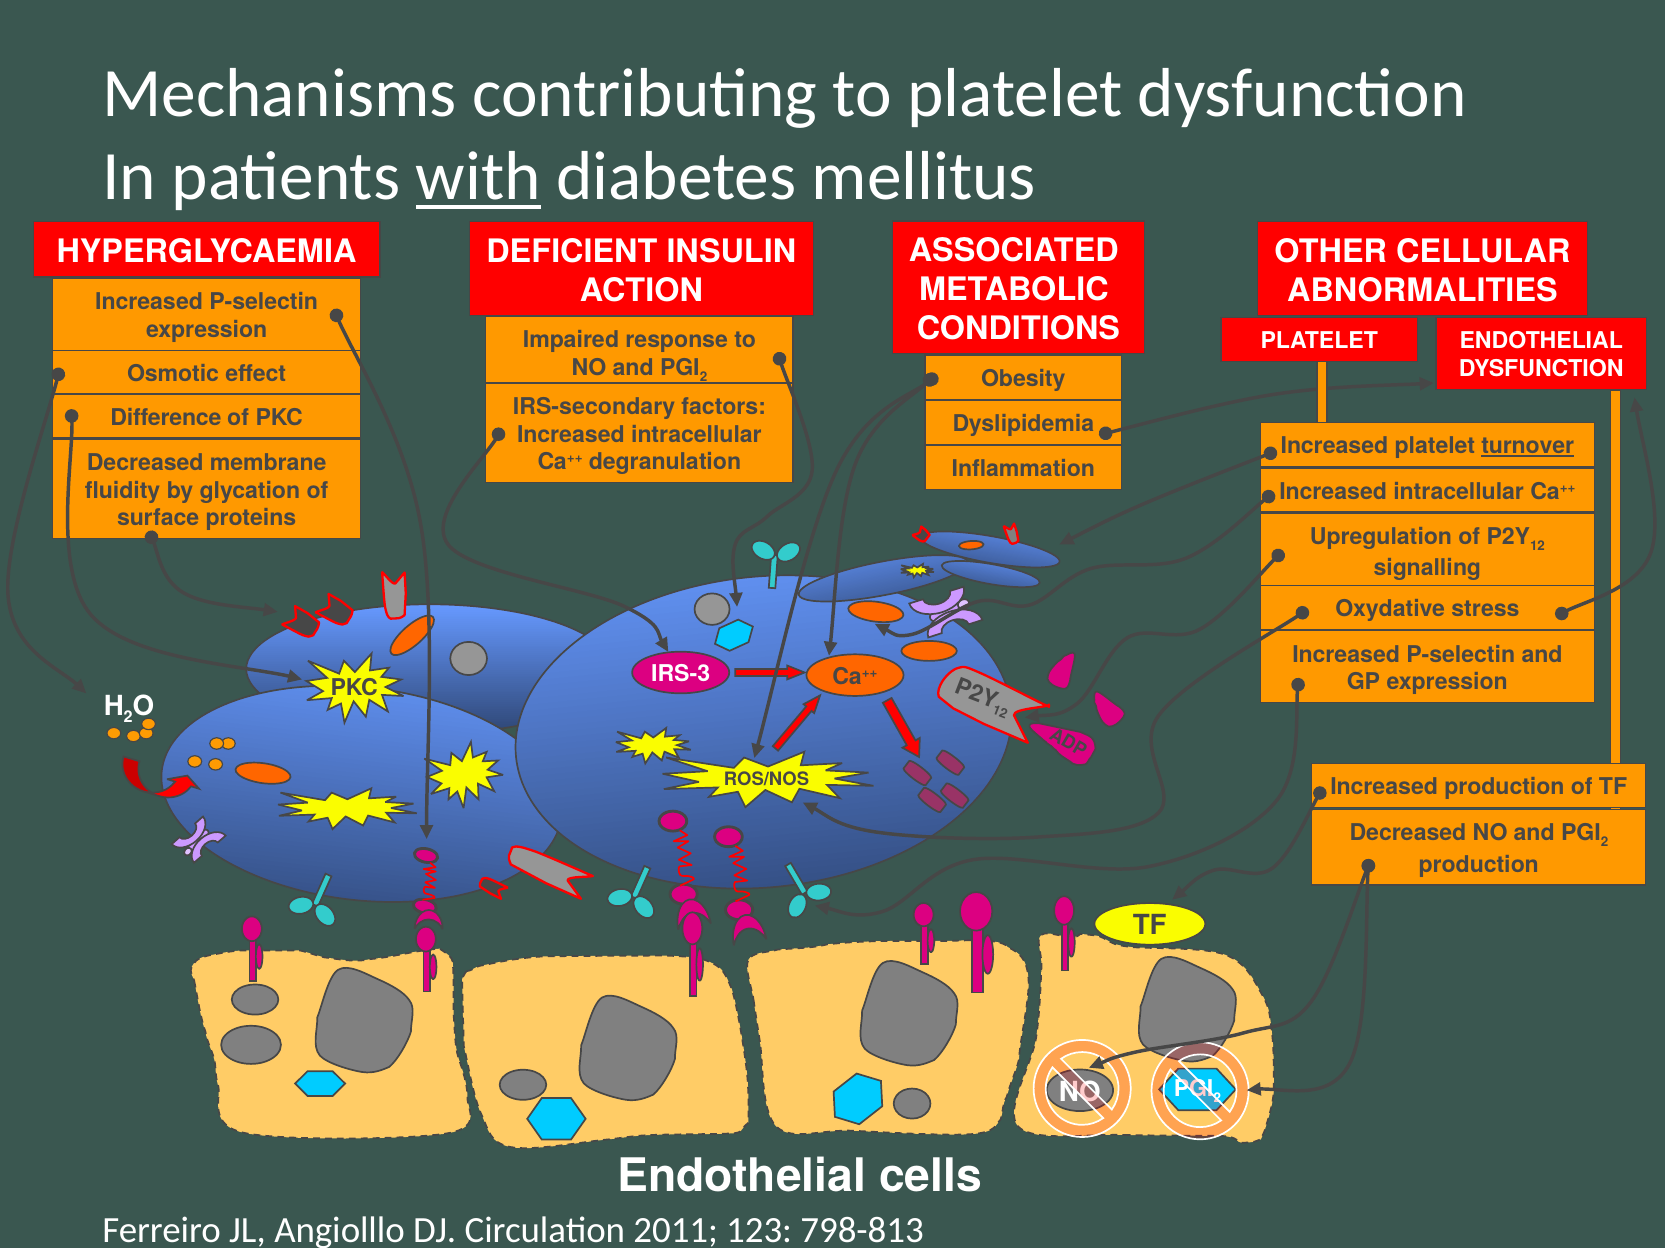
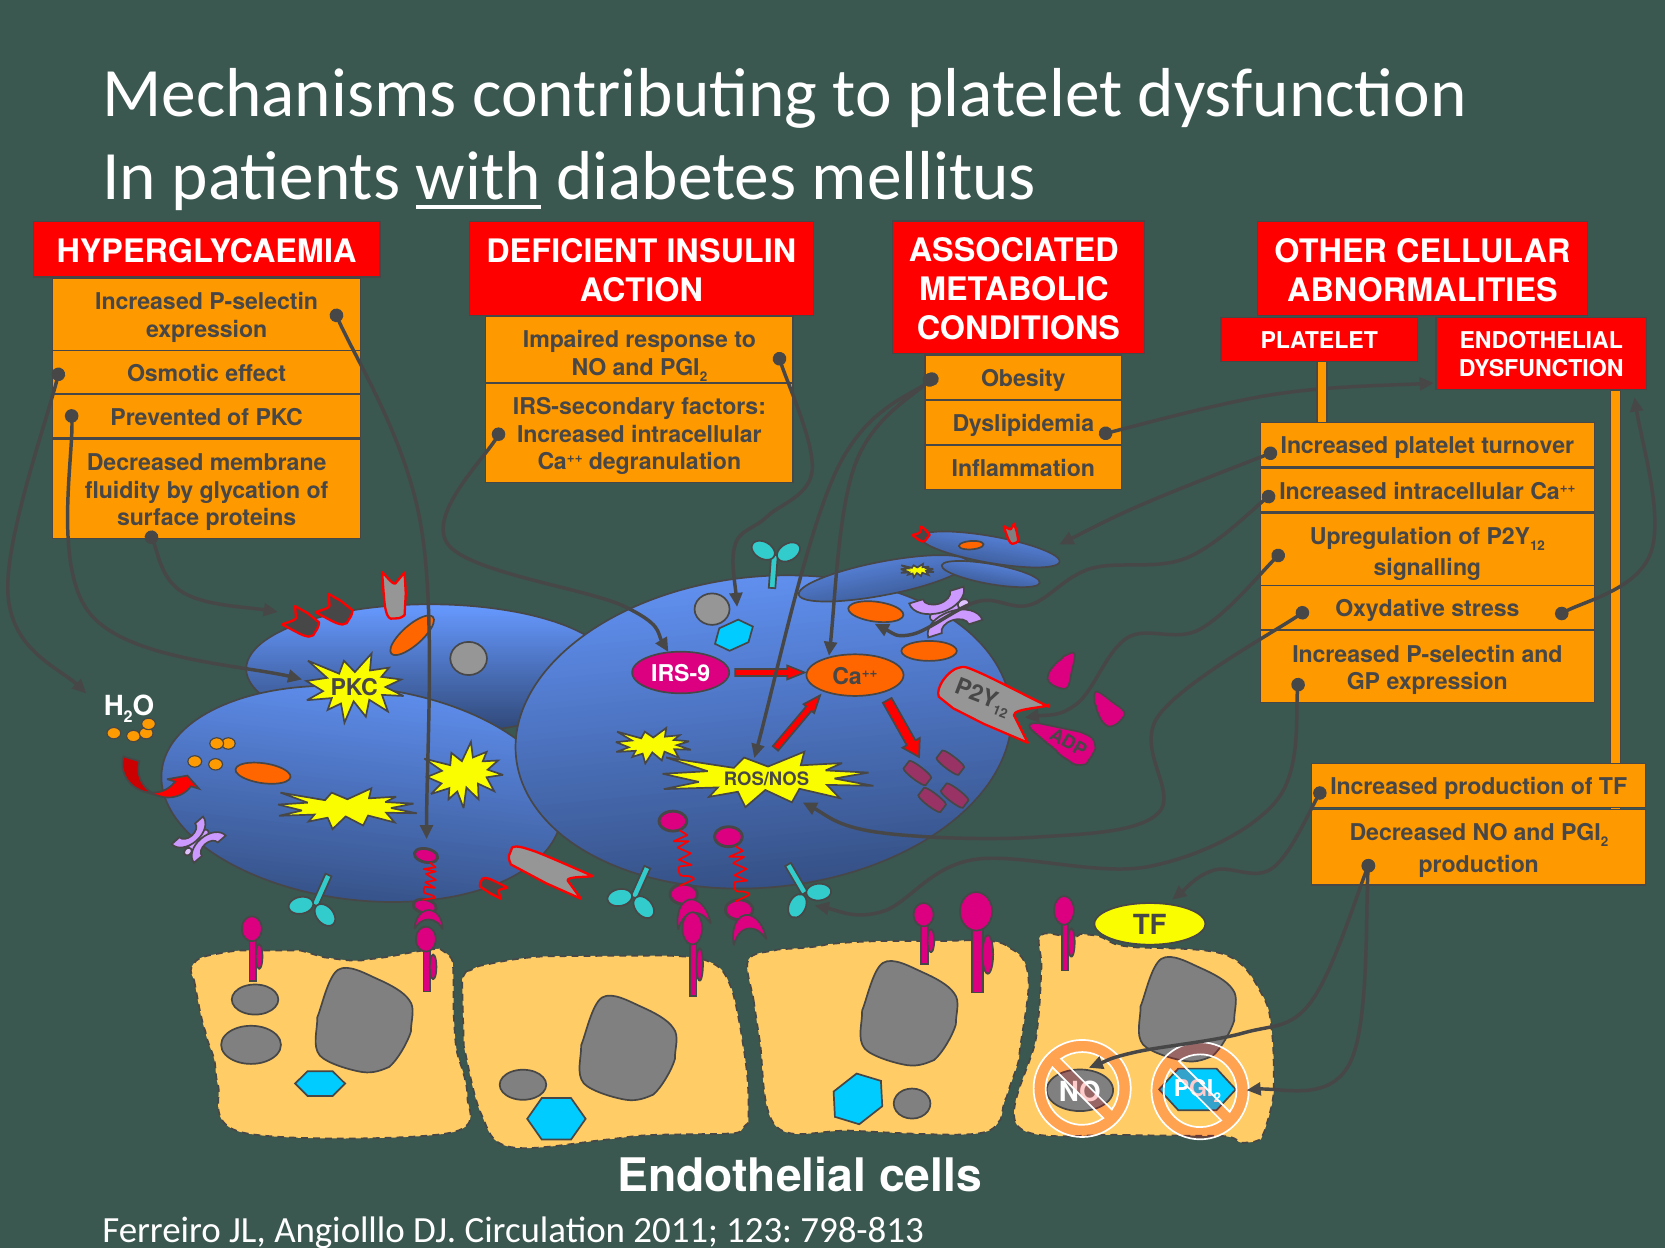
Difference: Difference -> Prevented (166, 418)
turnover underline: present -> none (1528, 446)
IRS-3: IRS-3 -> IRS-9 (681, 674)
